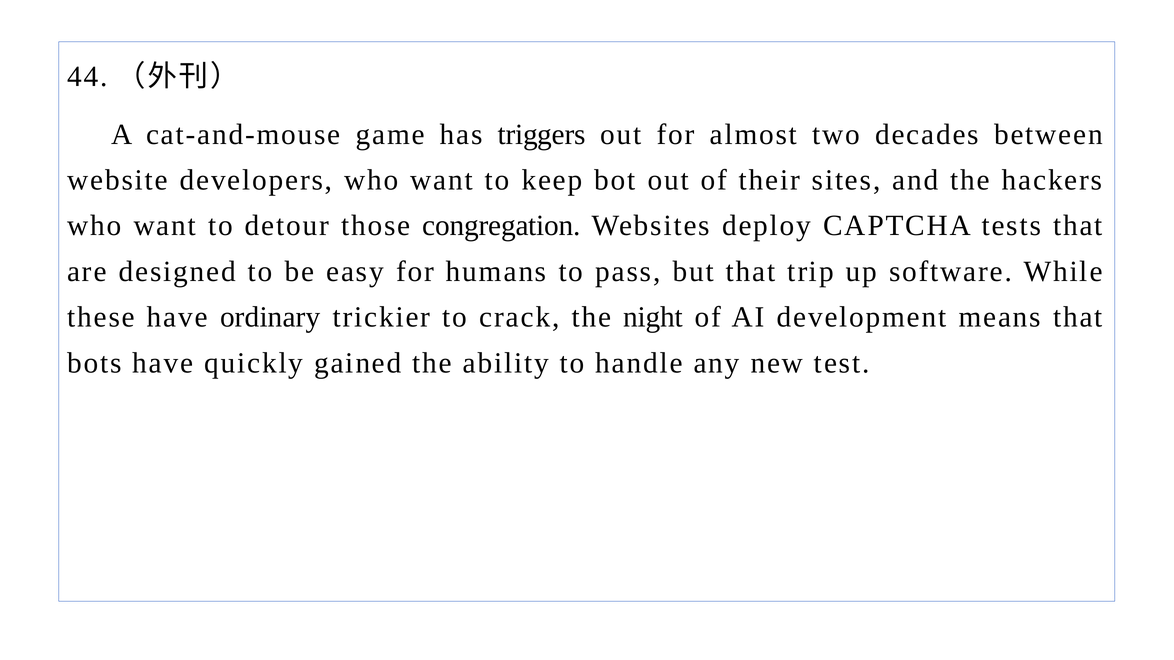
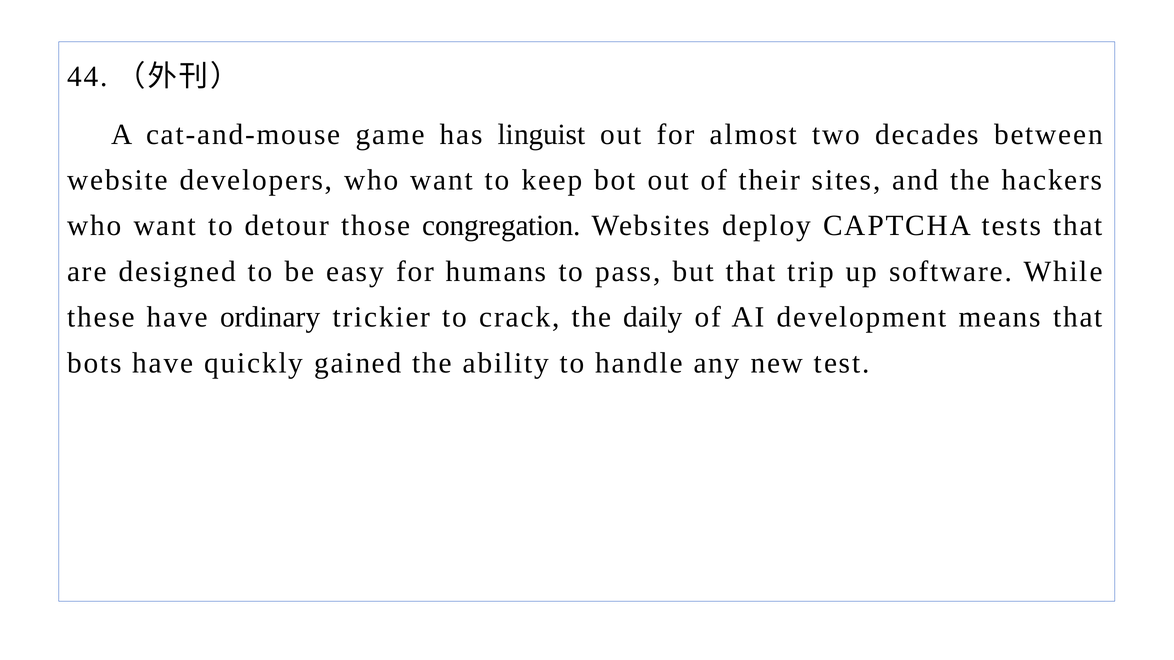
triggers: triggers -> linguist (542, 134)
night: night -> daily (653, 317)
